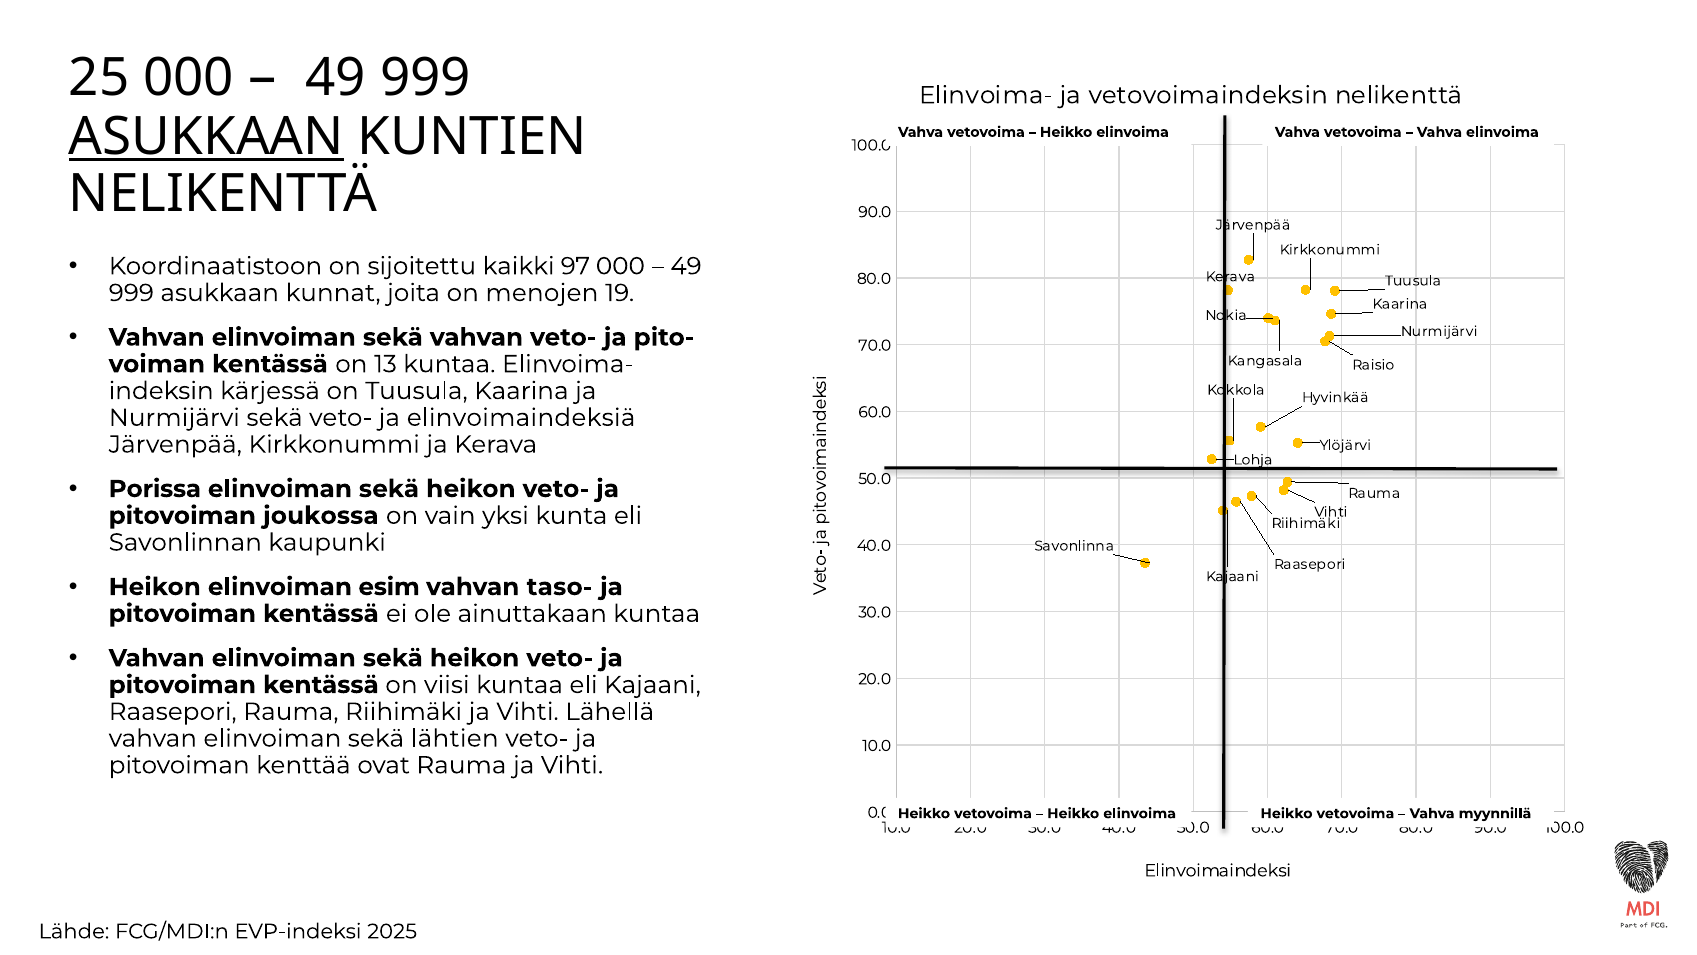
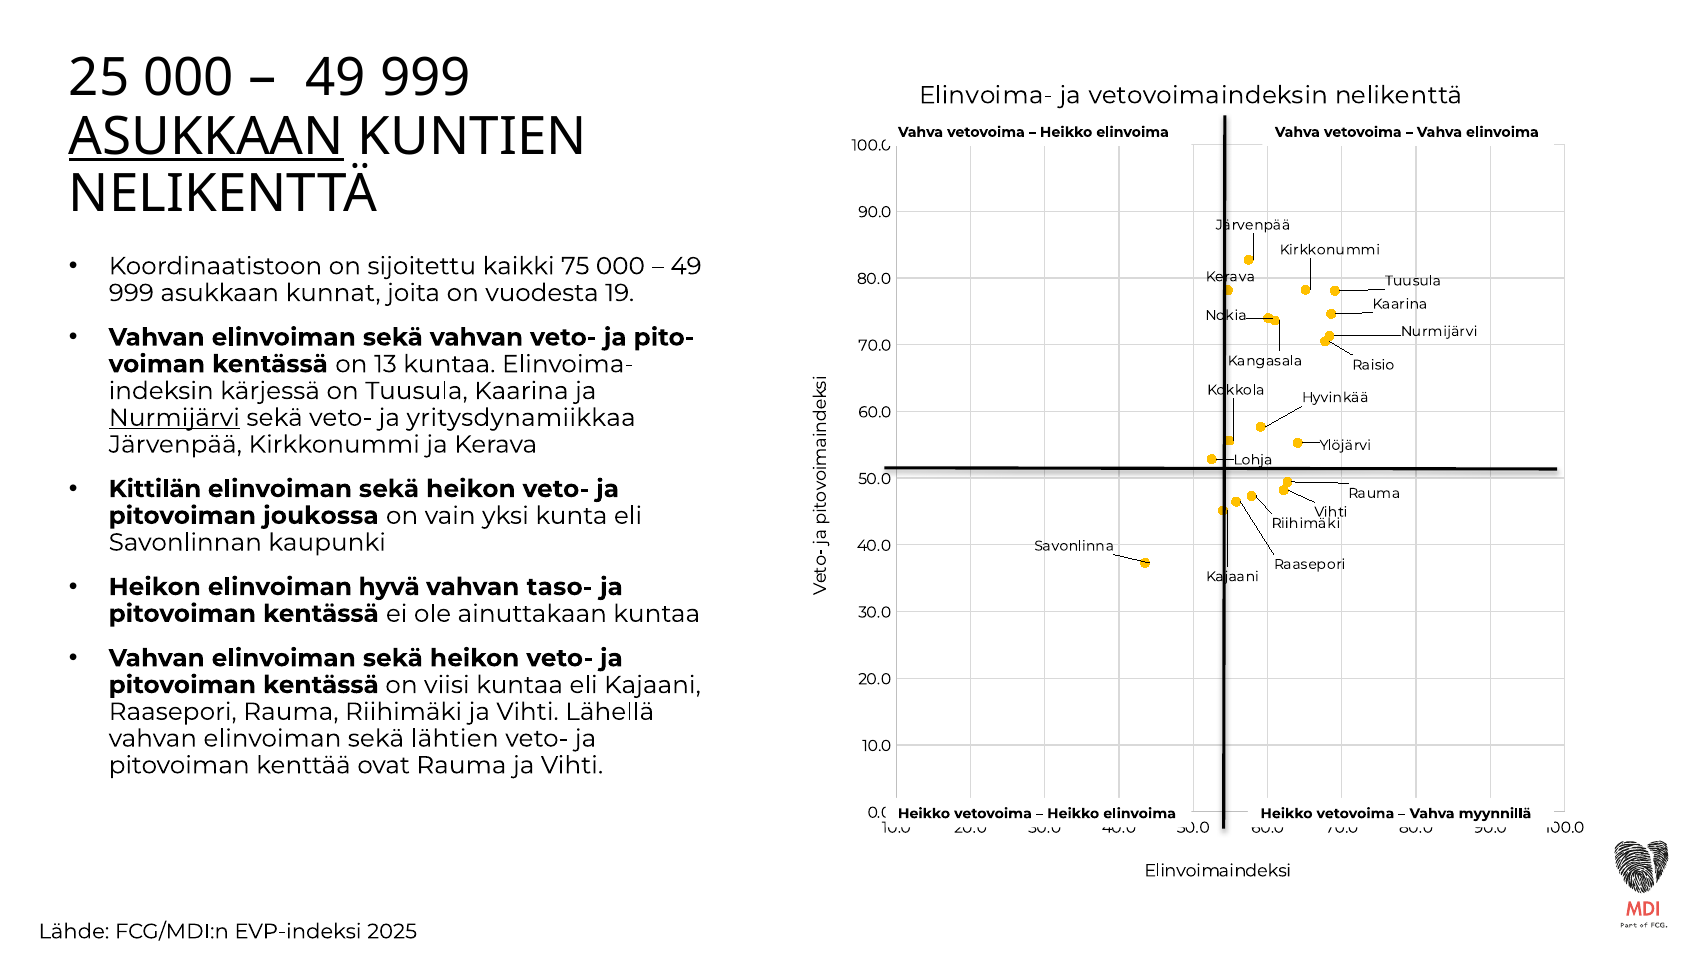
97: 97 -> 75 (575, 266)
menojen: menojen -> vuodesta (542, 293)
Nurmijärvi underline: none -> present (174, 417)
elinvoimaindeksiä: elinvoimaindeksiä -> yritysdynamiikkaa (521, 417)
Porissa: Porissa -> Kittilän (155, 489)
esim: esim -> hyvä (389, 587)
